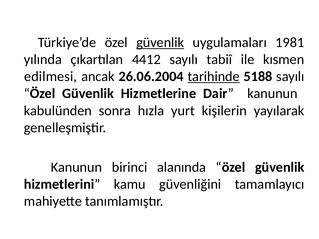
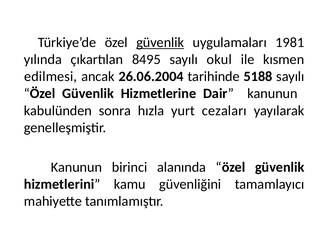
4412: 4412 -> 8495 (146, 60)
tabiî: tabiî -> okul (219, 60)
tarihinde underline: present -> none (214, 77)
kişilerin: kişilerin -> cezaları (224, 111)
